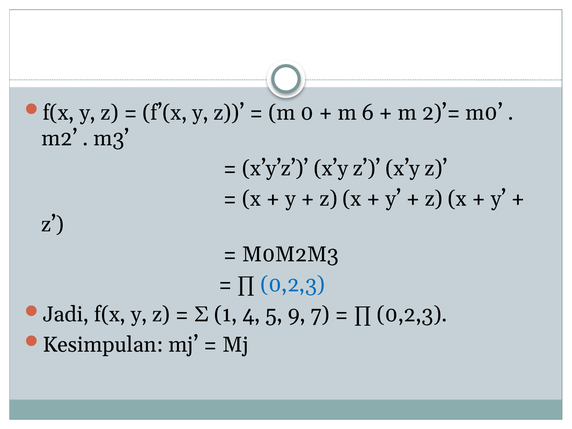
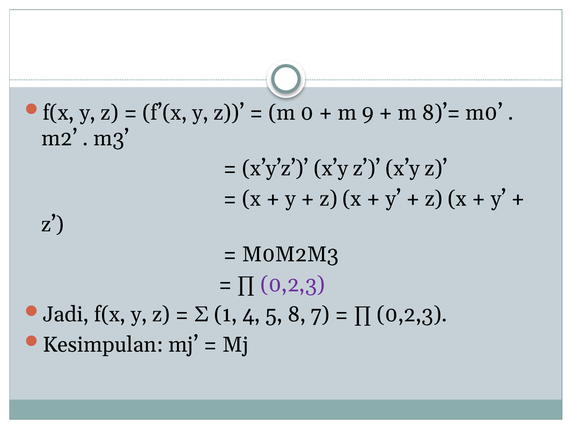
6: 6 -> 9 (368, 113)
2)’=: 2)’= -> 8)’= (441, 113)
0,2,3 colour: blue -> purple (293, 285)
9: 9 -> 8 (297, 315)
